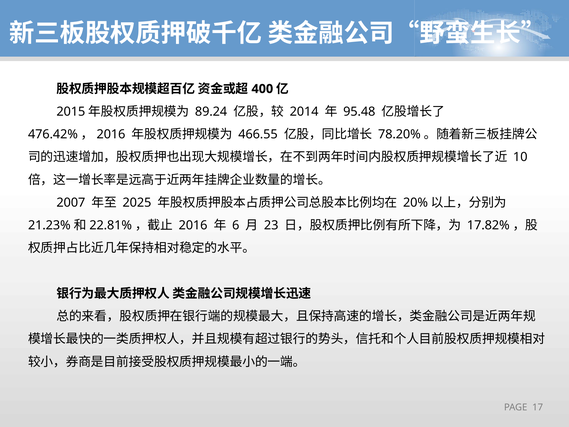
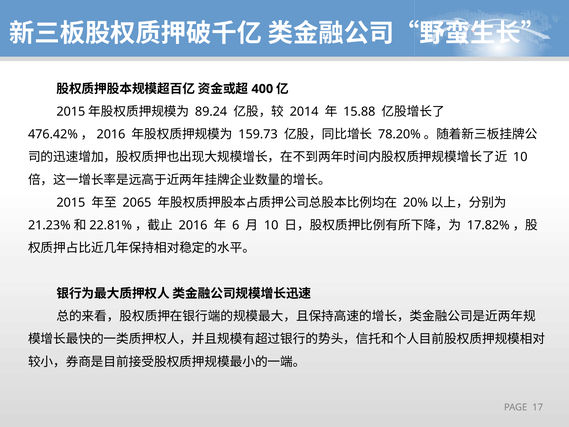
95.48: 95.48 -> 15.88 (359, 112)
466.55: 466.55 -> 159.73 (258, 134)
2007: 2007 -> 2015 (71, 203)
2025: 2025 -> 2065 (137, 203)
23: 23 -> 10 (271, 225)
